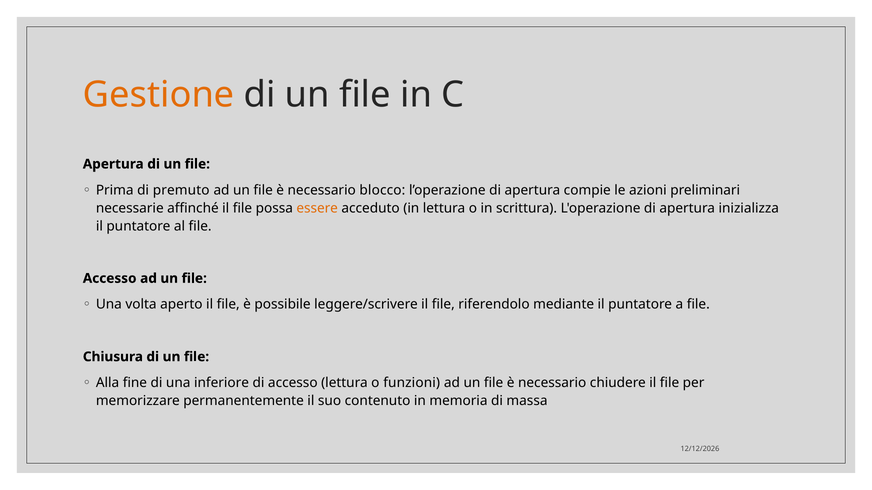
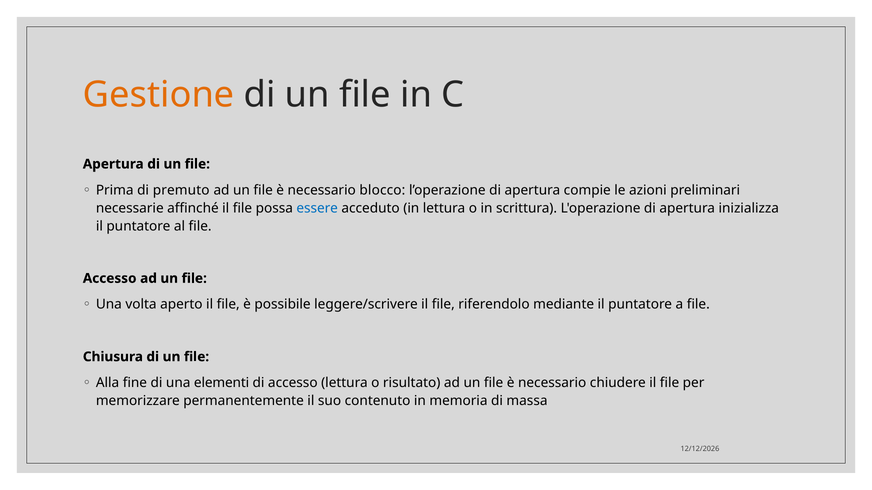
essere colour: orange -> blue (317, 208)
inferiore: inferiore -> elementi (222, 383)
funzioni: funzioni -> risultato (412, 383)
